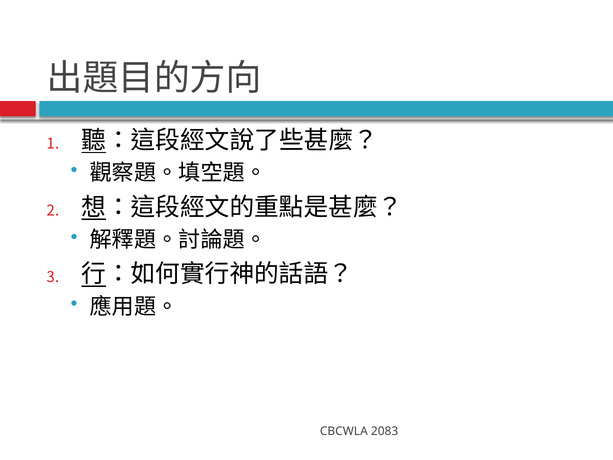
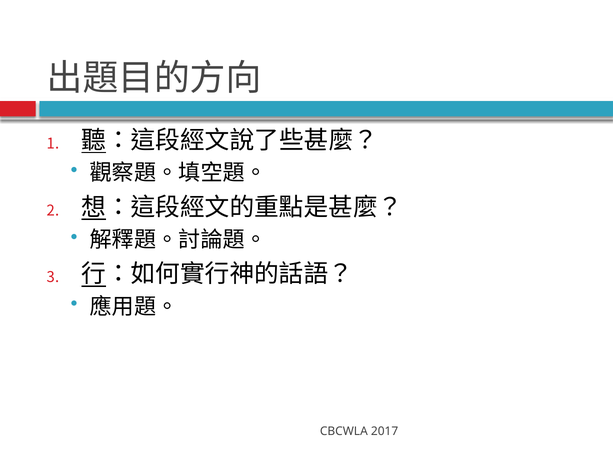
2083: 2083 -> 2017 (385, 431)
